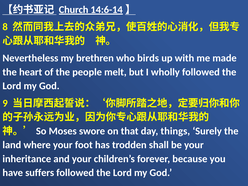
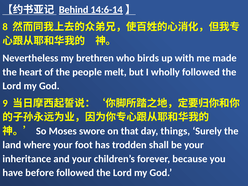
Church: Church -> Behind (74, 10)
suffers: suffers -> before (40, 173)
